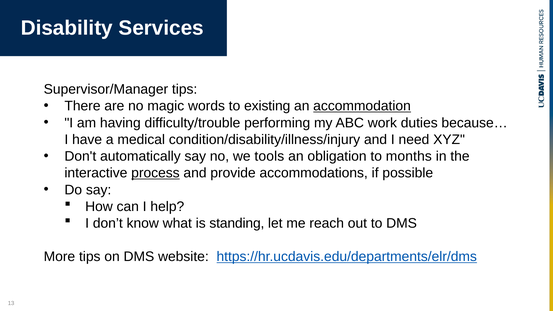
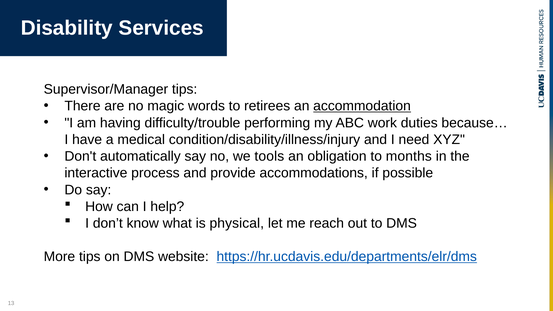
existing: existing -> retirees (267, 106)
process underline: present -> none (155, 173)
standing: standing -> physical (237, 223)
